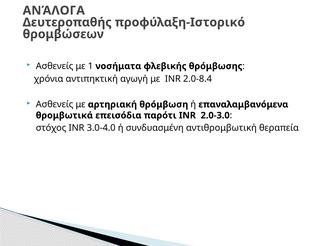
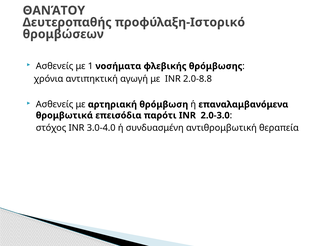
ΑΝΆΛΟΓΑ: ΑΝΆΛΟΓΑ -> ΘΑΝΆΤΟΥ (54, 11)
2.0-8.4: 2.0-8.4 -> 2.0-8.8 (197, 79)
